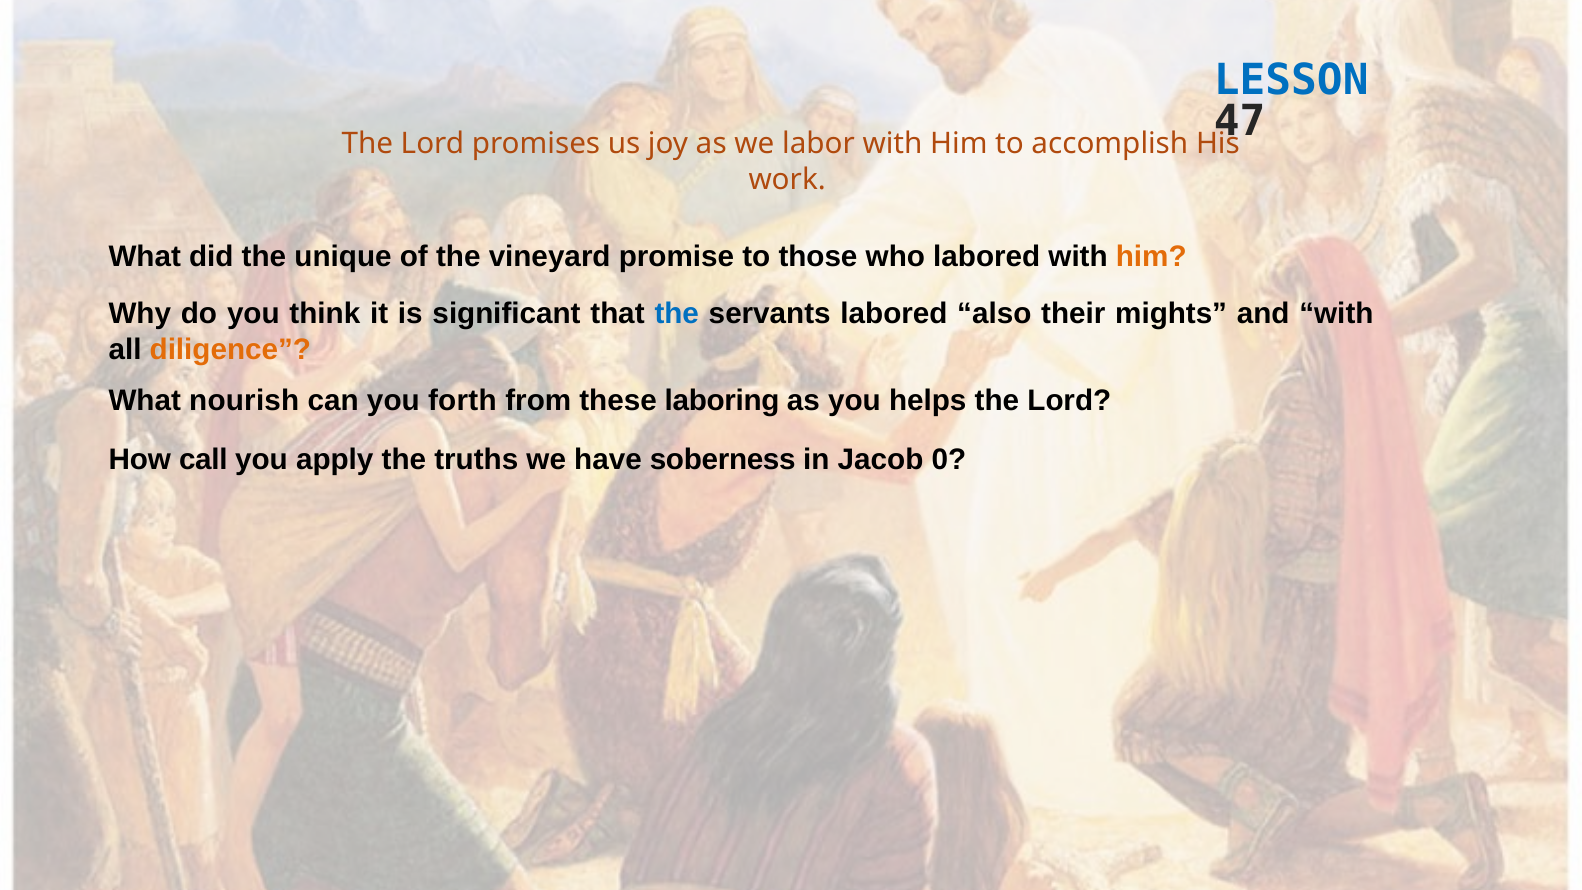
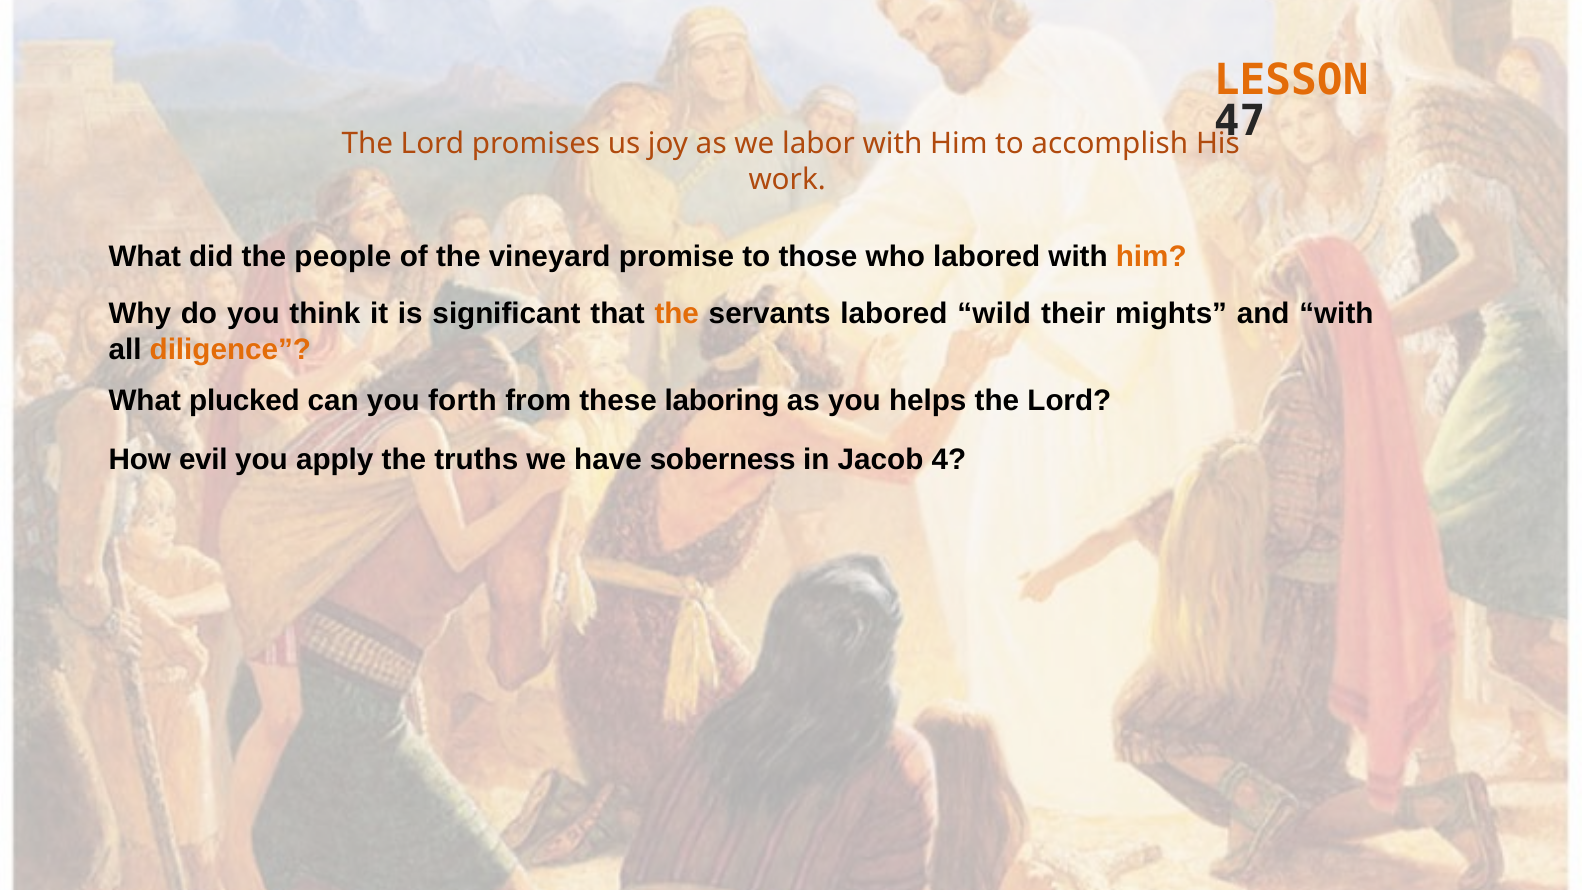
LESSON colour: blue -> orange (1291, 80)
unique: unique -> people (343, 257)
the colour: blue -> orange (677, 314)
also: also -> wild (994, 314)
nourish: nourish -> plucked (244, 400)
call: call -> evil (203, 460)
0: 0 -> 4 (949, 460)
